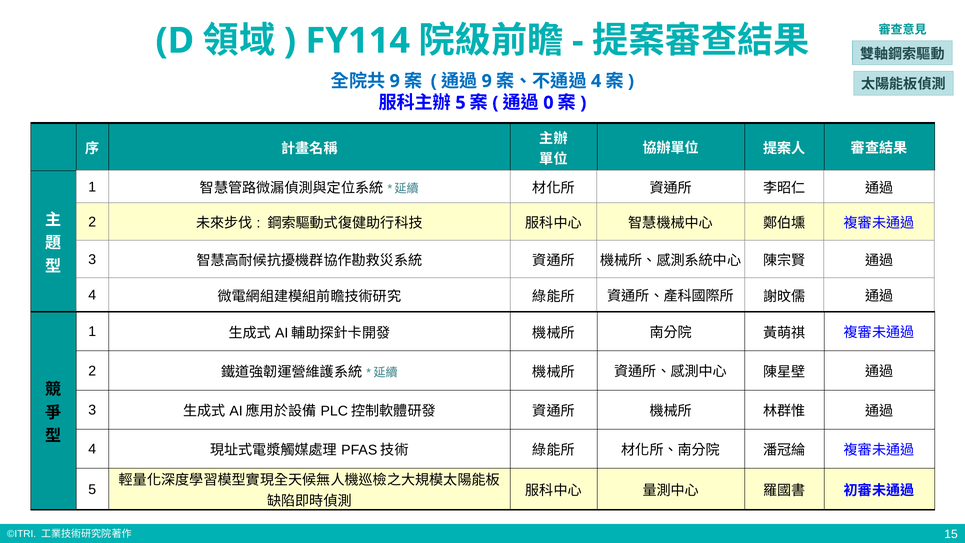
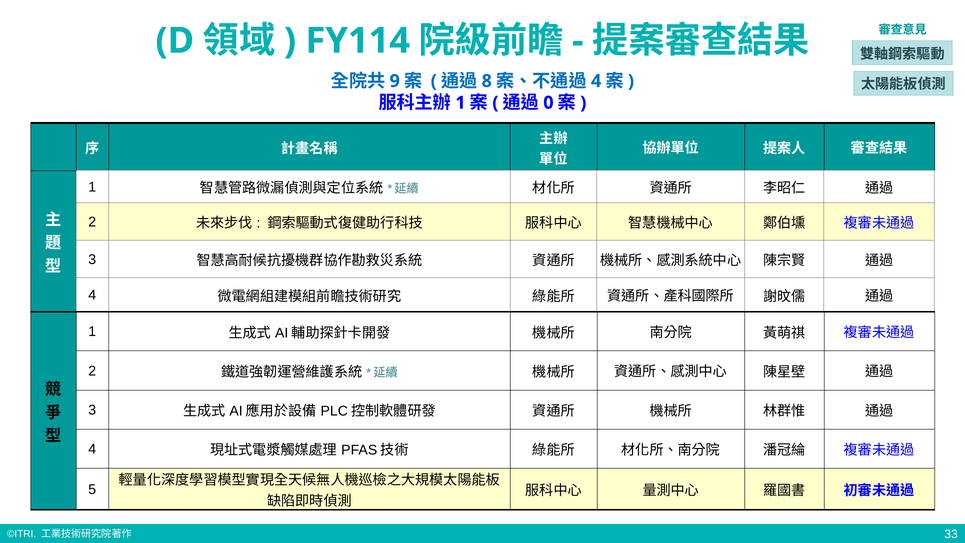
9: 9 -> 8 (487, 81)
5: 5 -> 1 (461, 103)
15: 15 -> 33 (951, 534)
